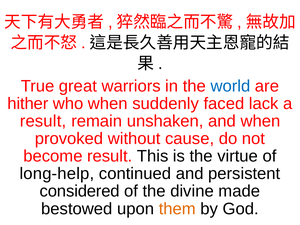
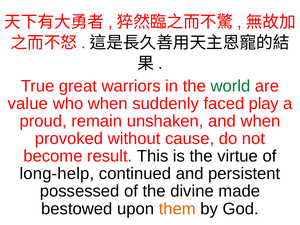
world colour: blue -> green (230, 86)
hither: hither -> value (28, 104)
lack: lack -> play (264, 104)
result: result -> proud (43, 121)
considered: considered -> possessed (80, 191)
